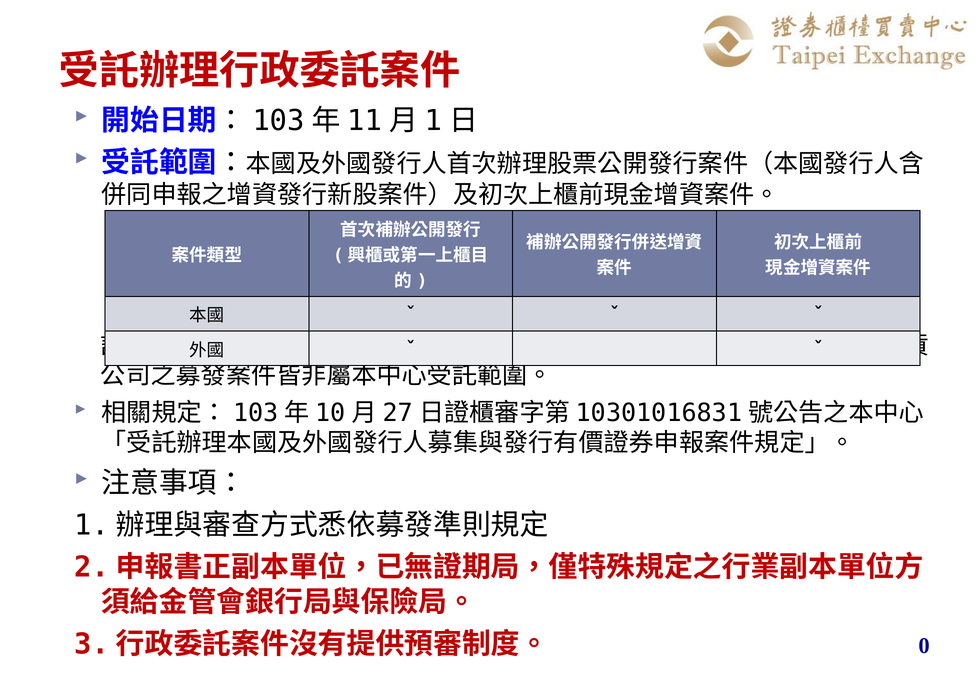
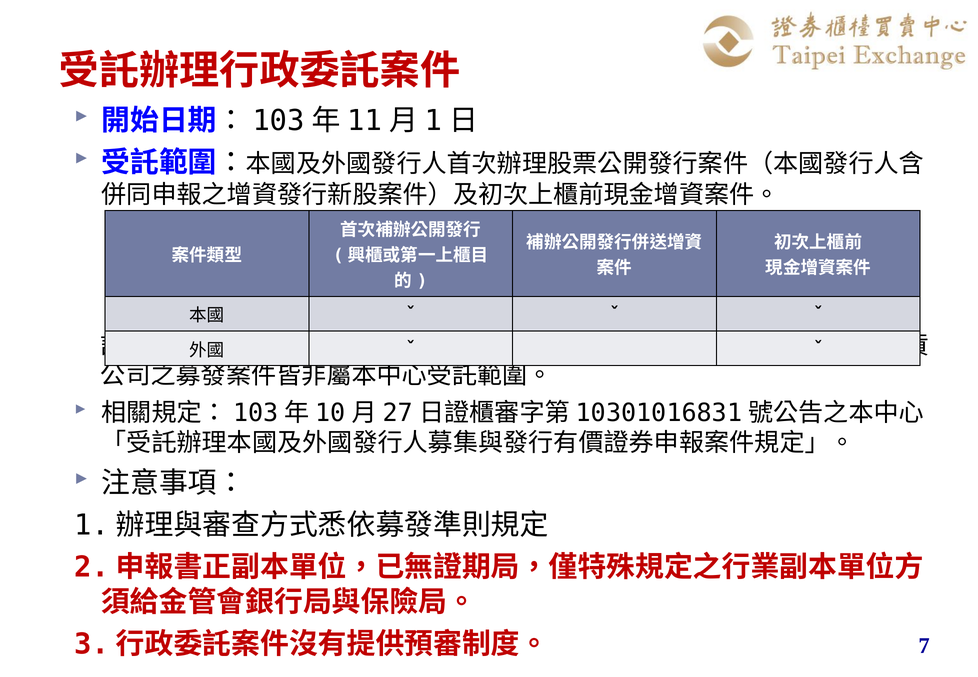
0: 0 -> 7 (924, 646)
